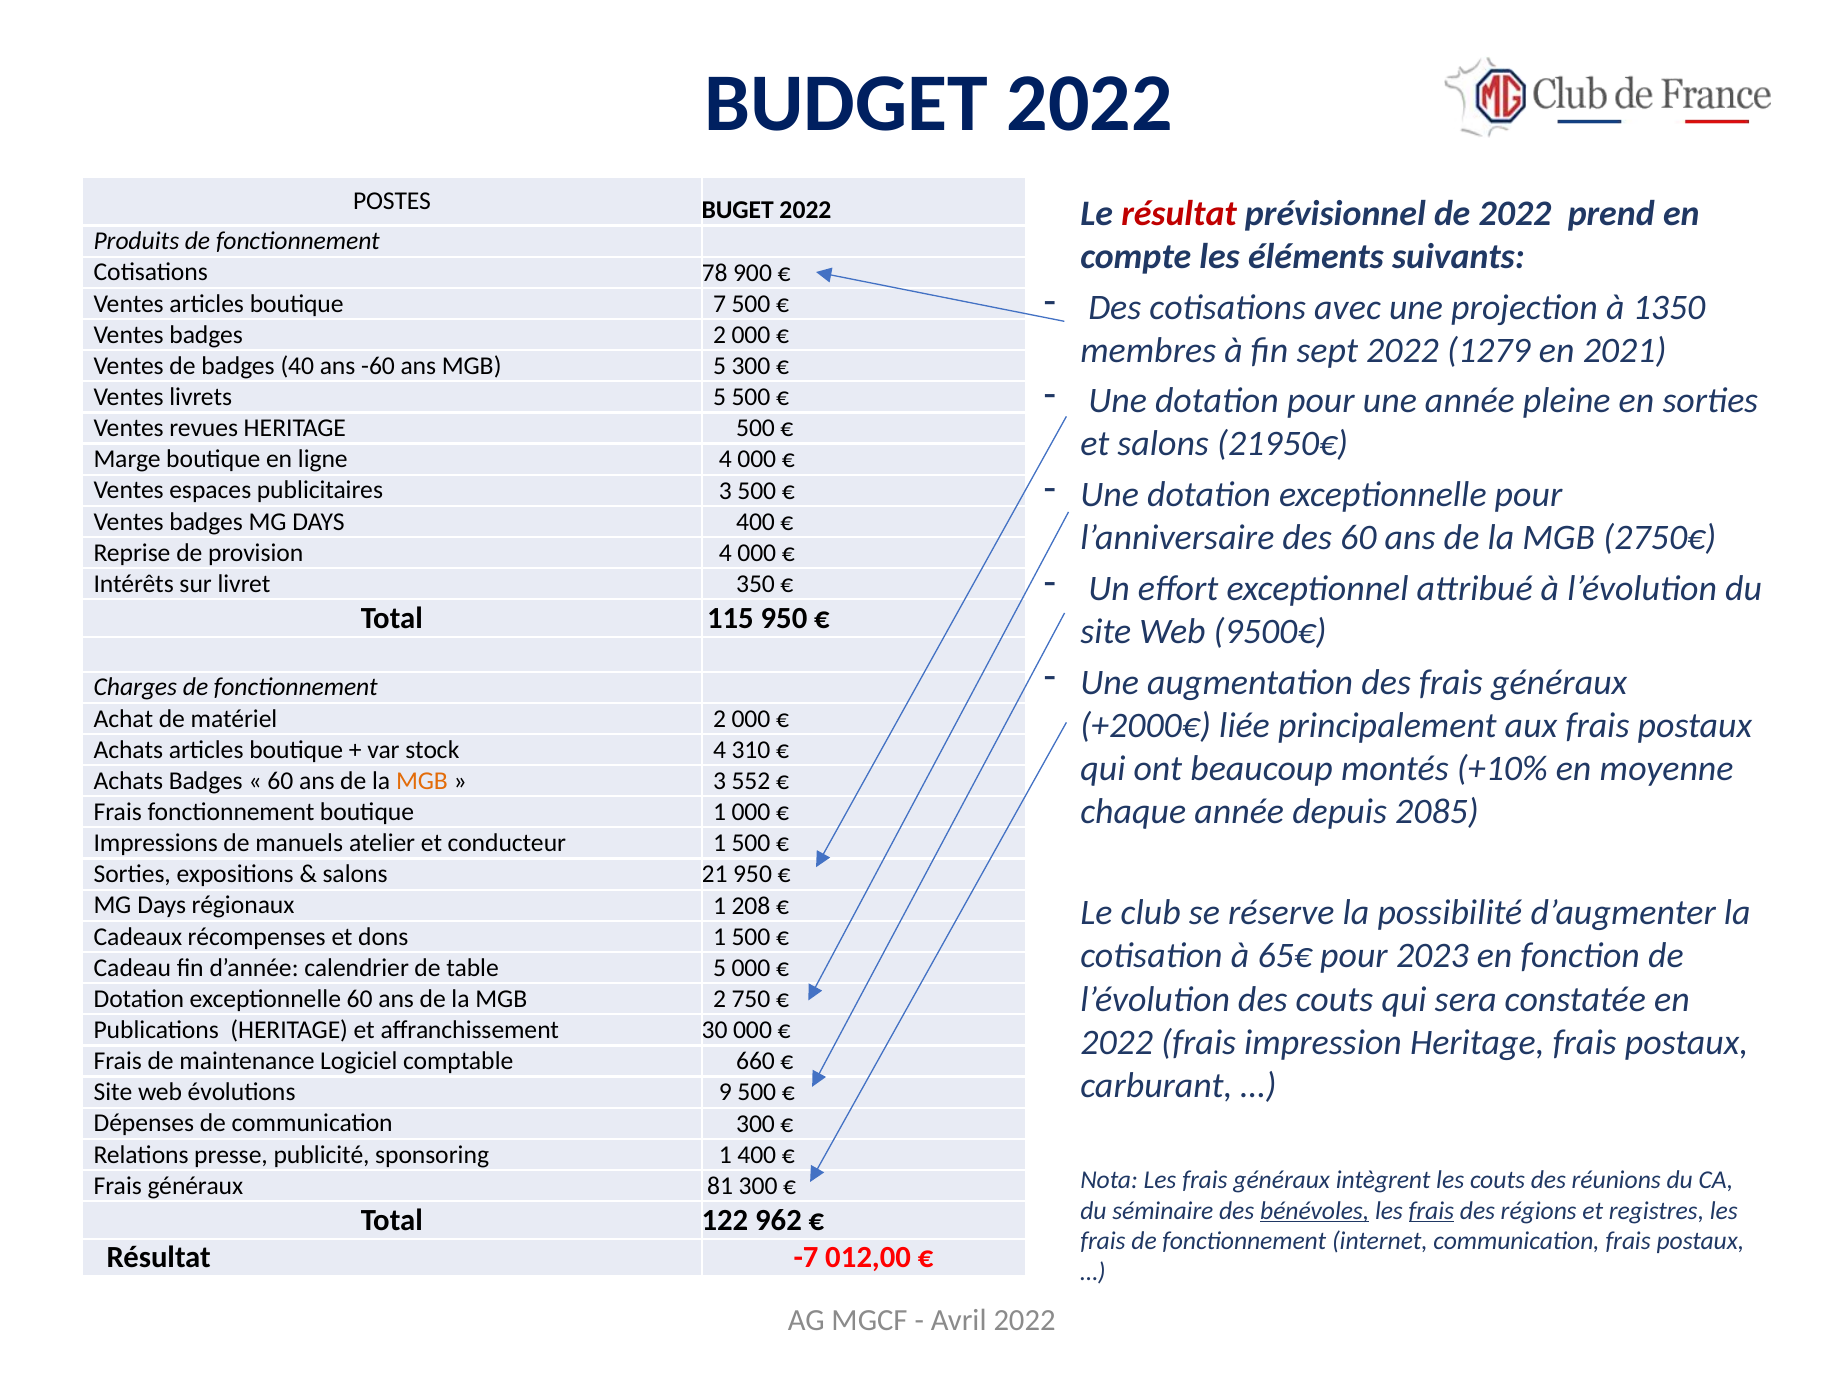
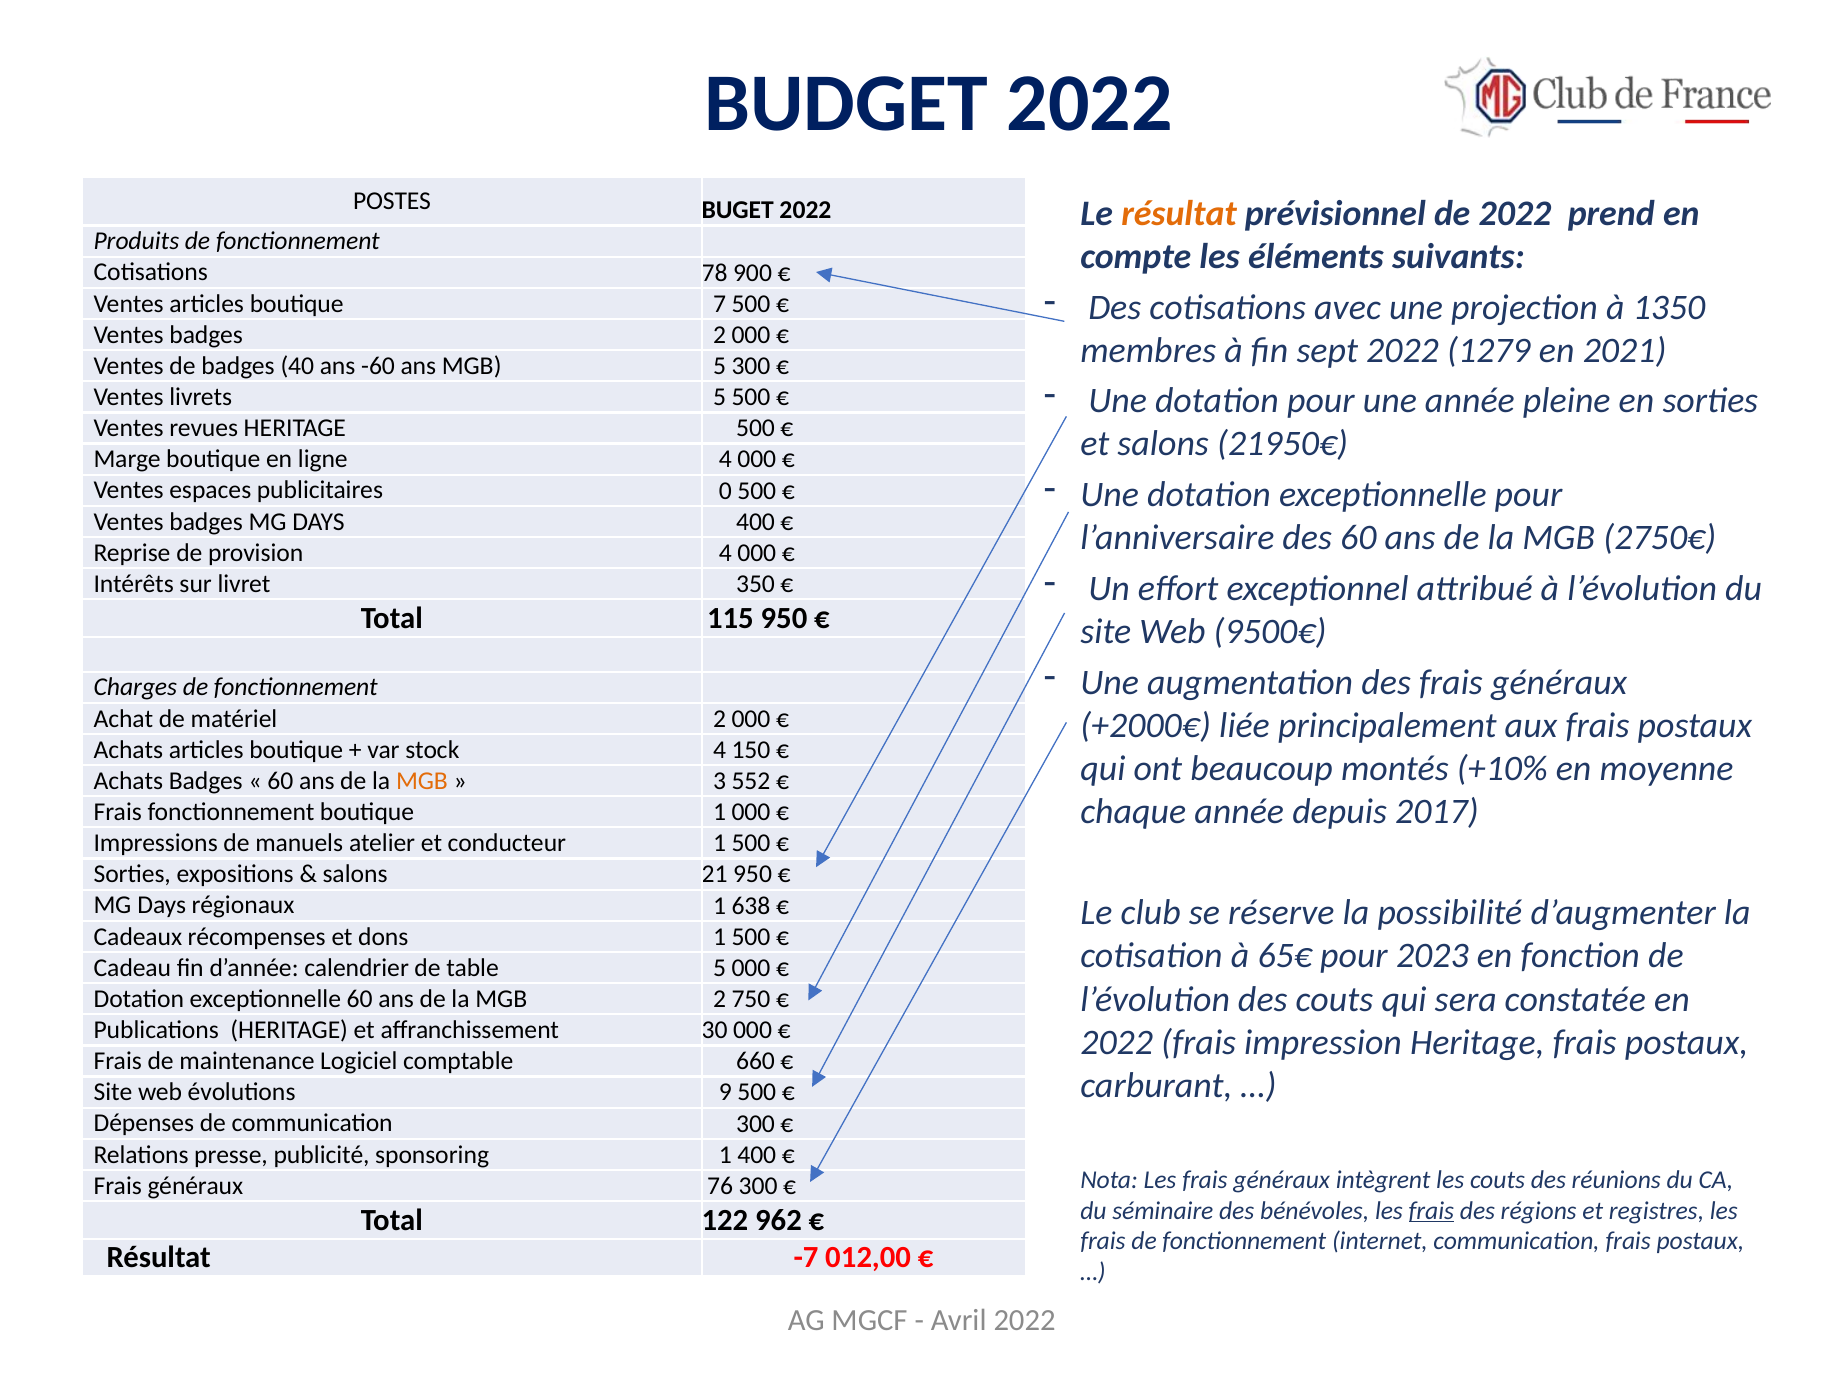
résultat colour: red -> orange (1179, 213)
publicitaires 3: 3 -> 0 (725, 491)
310: 310 -> 150 (751, 750)
2085: 2085 -> 2017 (1437, 812)
208: 208 -> 638 (751, 906)
81: 81 -> 76 (720, 1186)
bénévoles underline: present -> none (1315, 1211)
